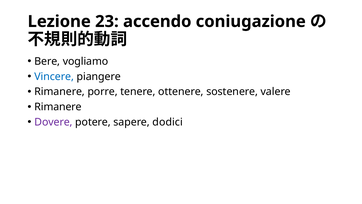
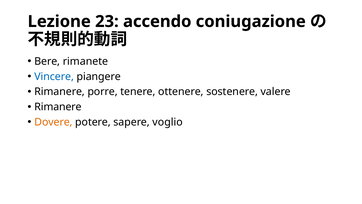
vogliamo: vogliamo -> rimanete (85, 61)
Dovere colour: purple -> orange (53, 122)
dodici: dodici -> voglio (168, 122)
